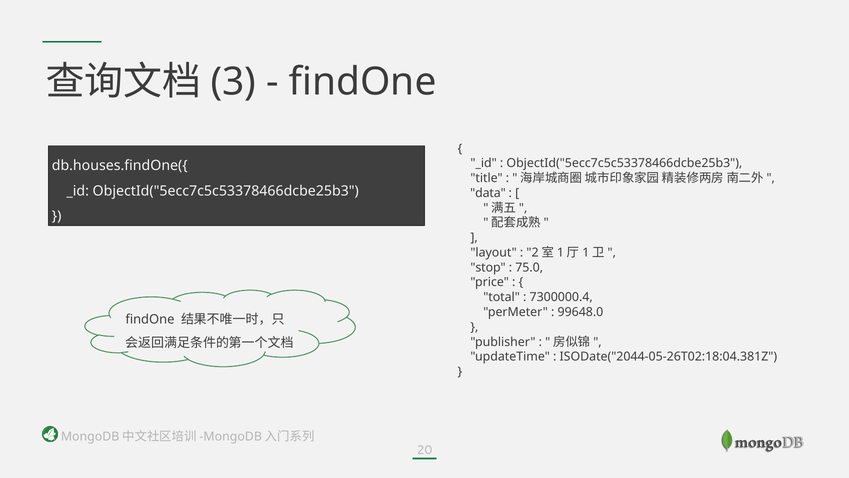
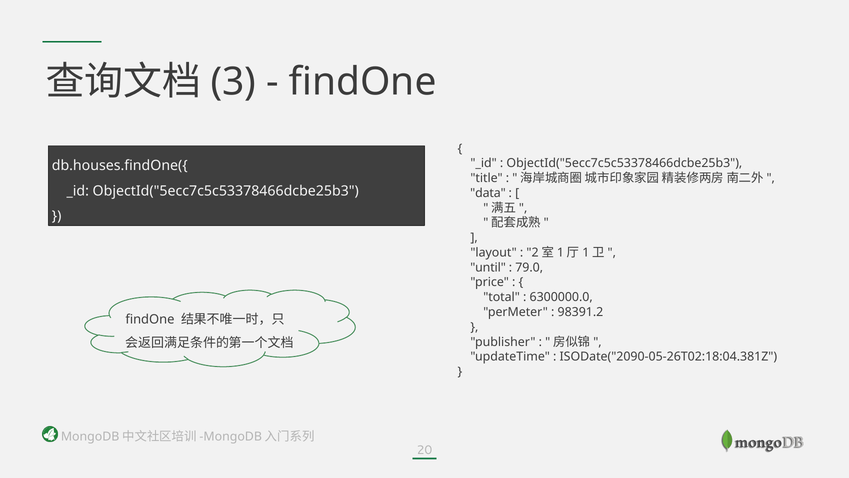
stop: stop -> until (488, 267)
75.0: 75.0 -> 79.0 (529, 267)
7300000.4: 7300000.4 -> 6300000.0 (561, 297)
99648.0: 99648.0 -> 98391.2 (580, 312)
ISODate("2044-05-26T02:18:04.381Z: ISODate("2044-05-26T02:18:04.381Z -> ISODate("2090-05-26T02:18:04.381Z (668, 356)
